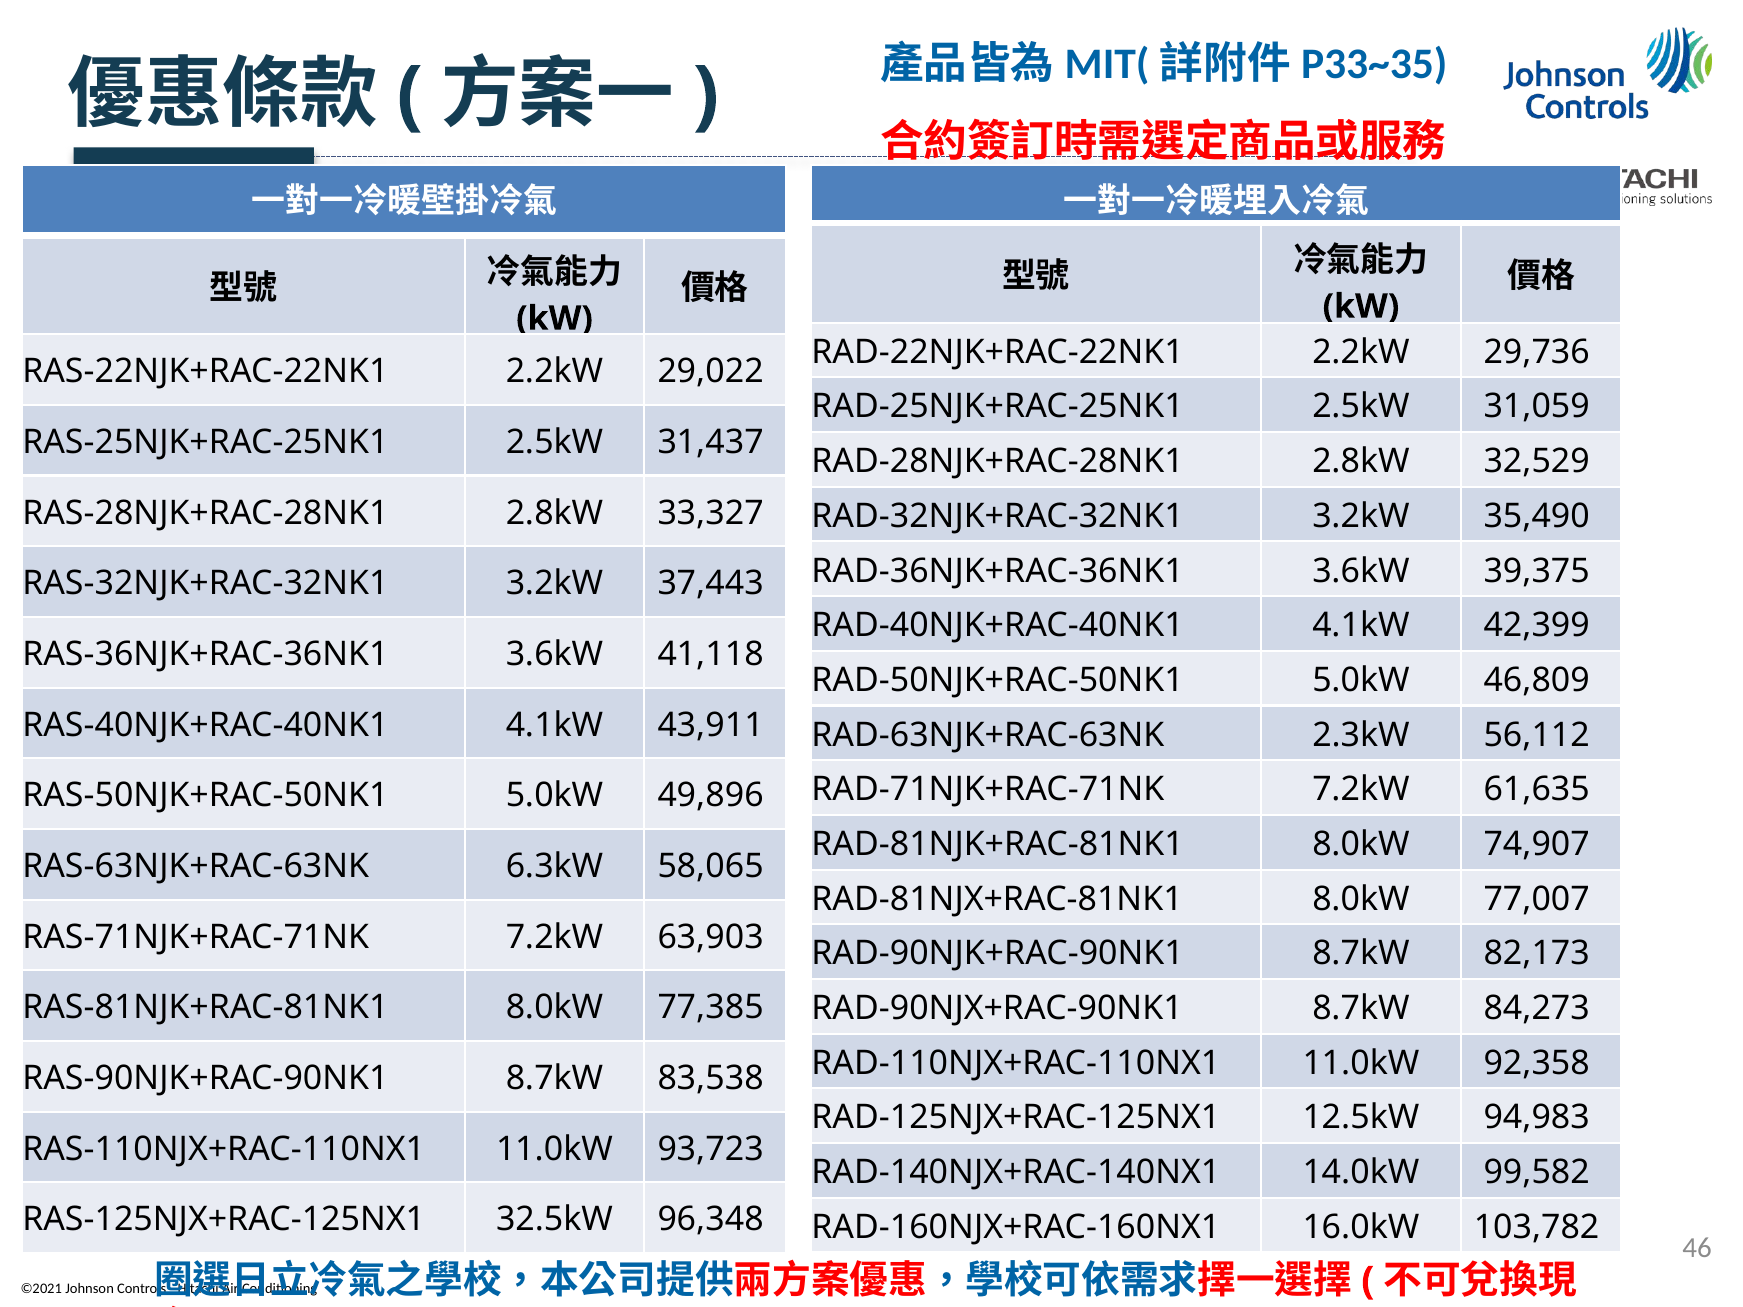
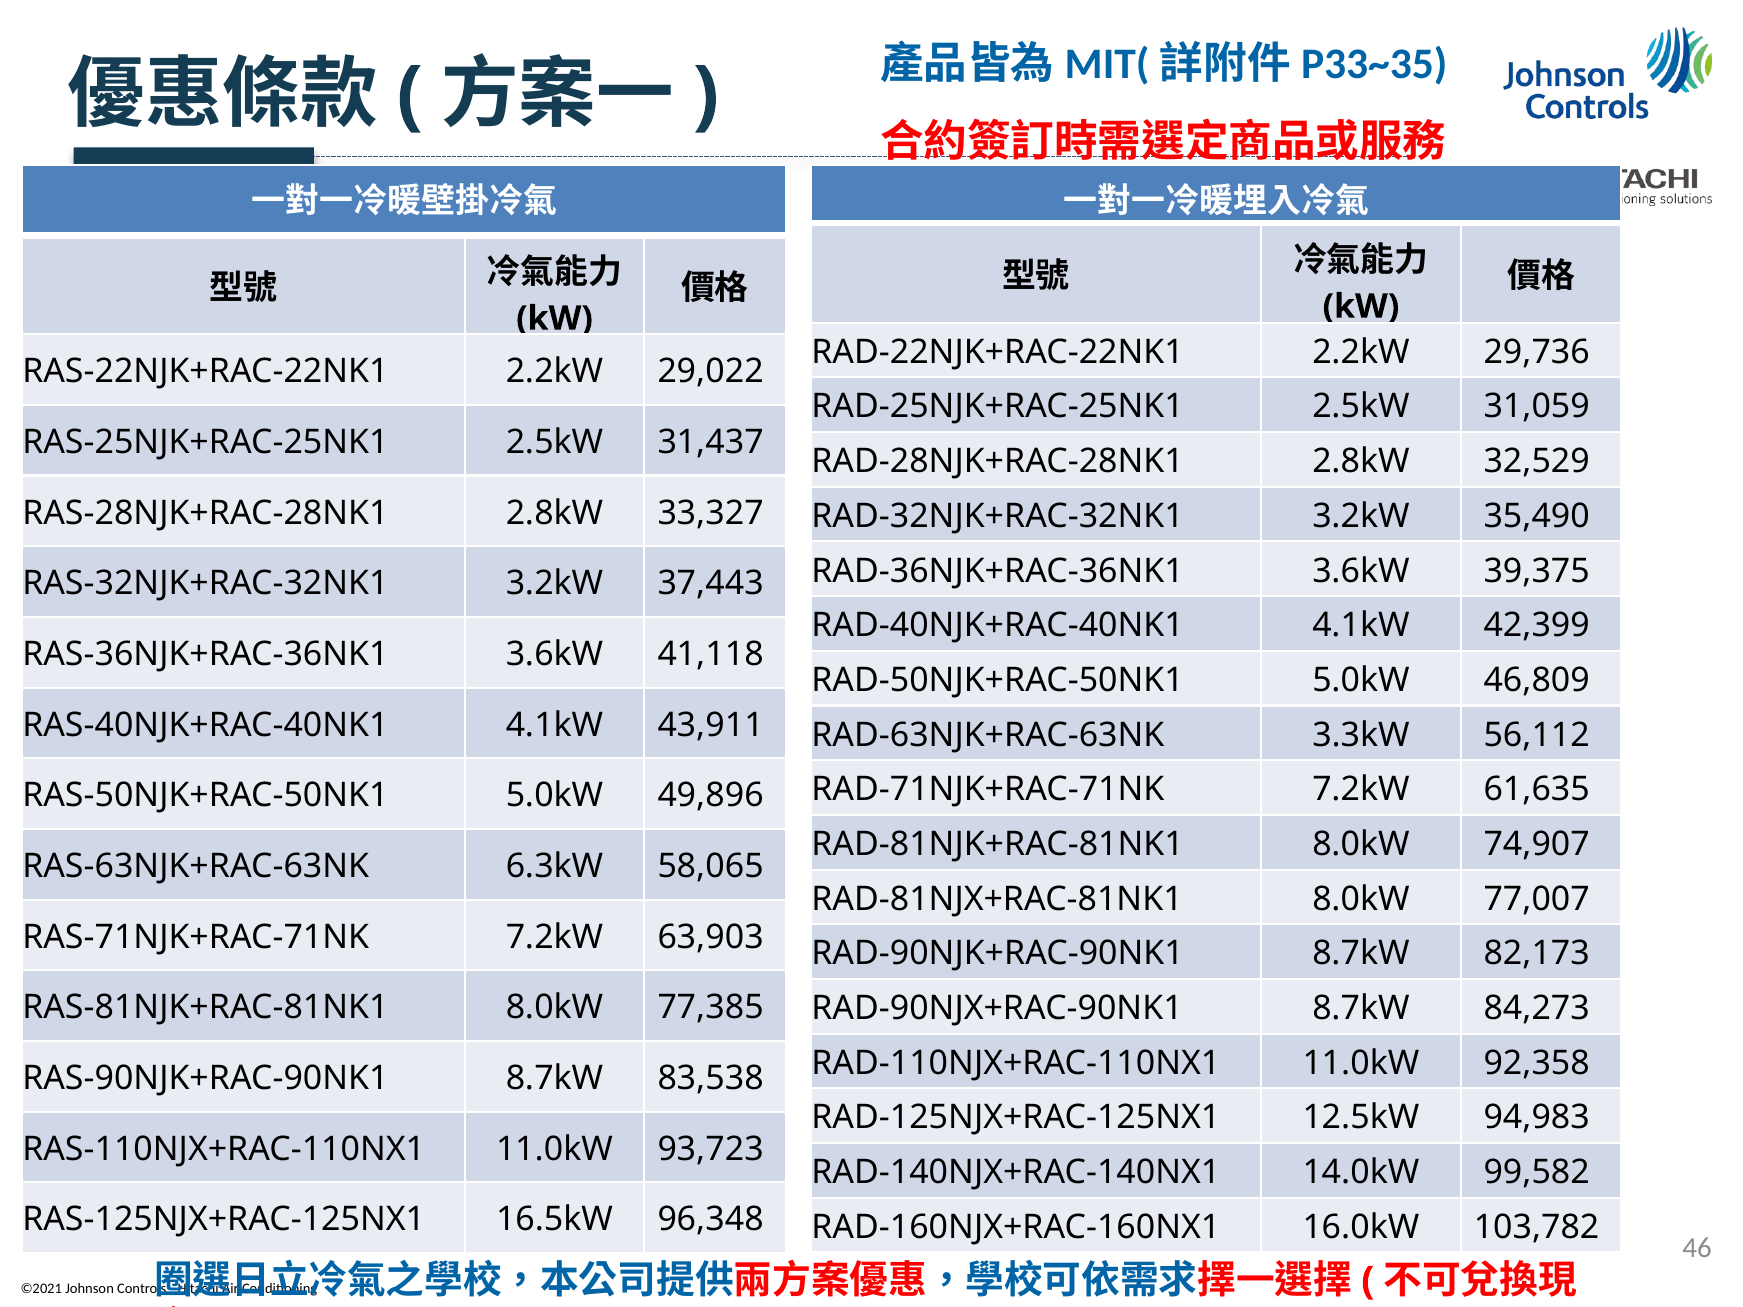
2.3kW: 2.3kW -> 3.3kW (1361, 735)
32.5kW: 32.5kW -> 16.5kW (555, 1220)
